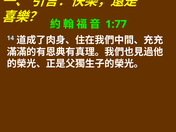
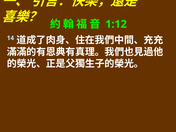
1:77: 1:77 -> 1:12 (116, 24)
